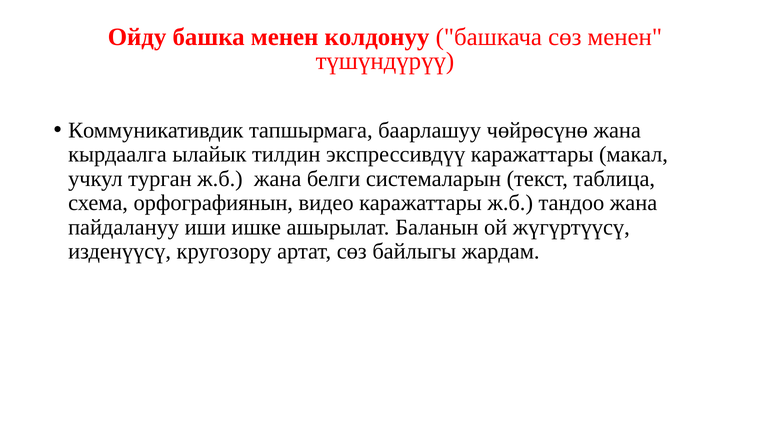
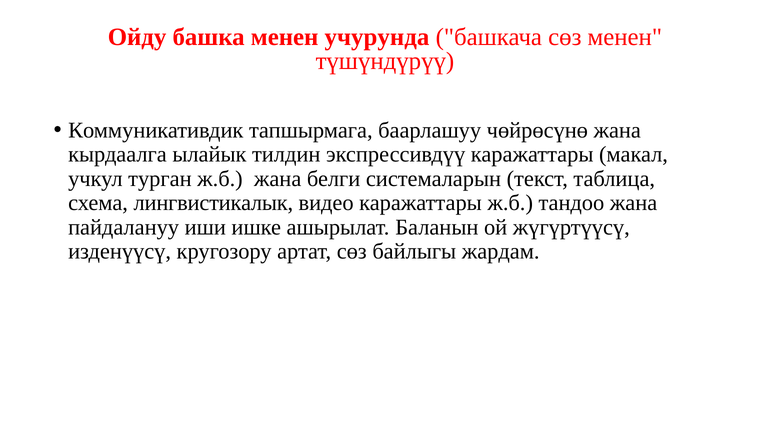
колдонуу: колдонуу -> учурунда (377, 37)
орфографиянын: орфографиянын -> лингвистикалык (213, 203)
